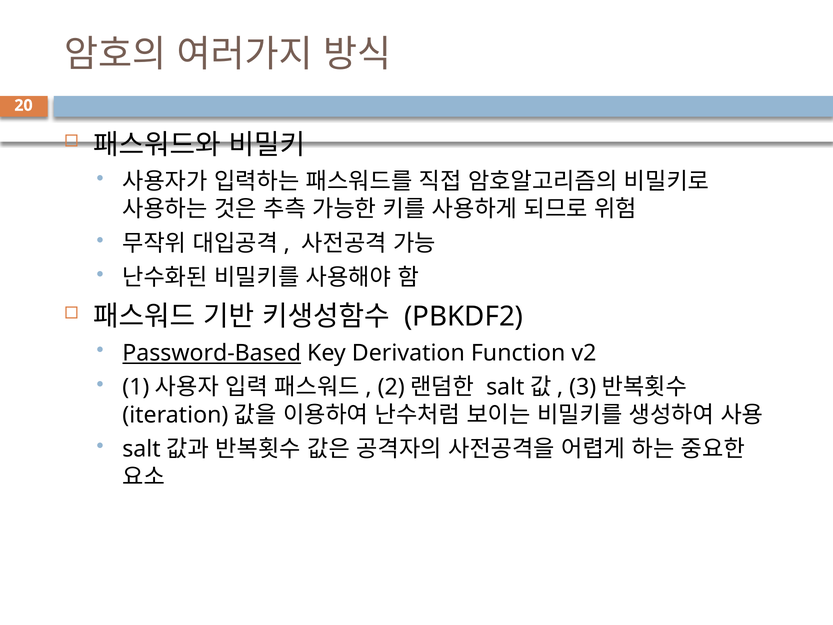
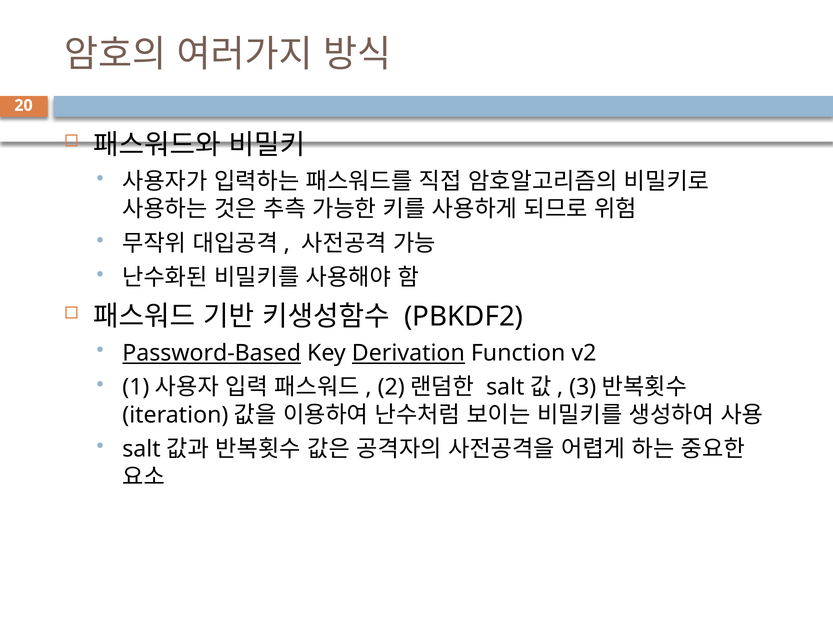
Derivation underline: none -> present (408, 353)
